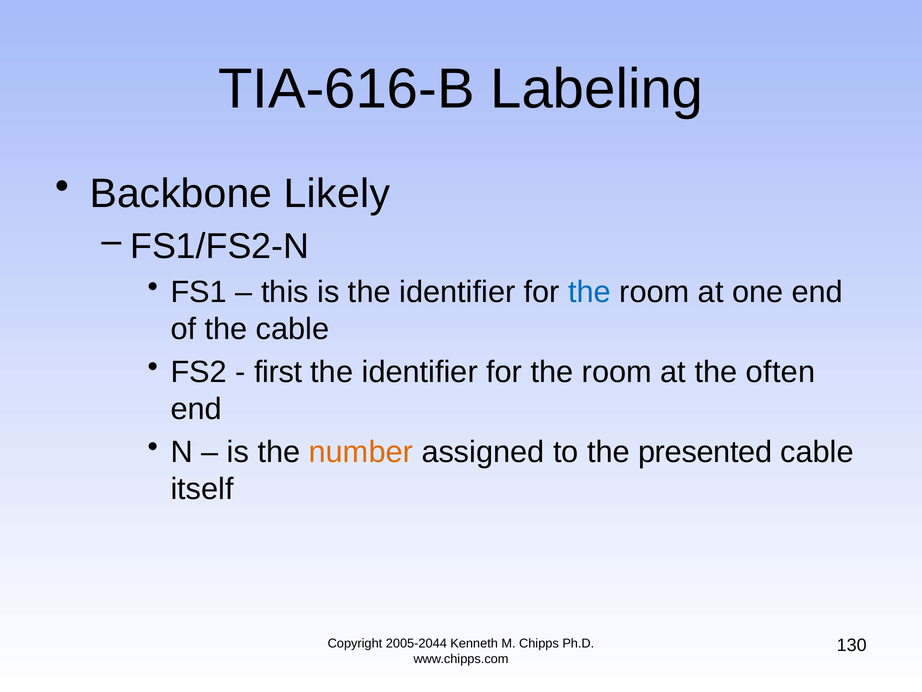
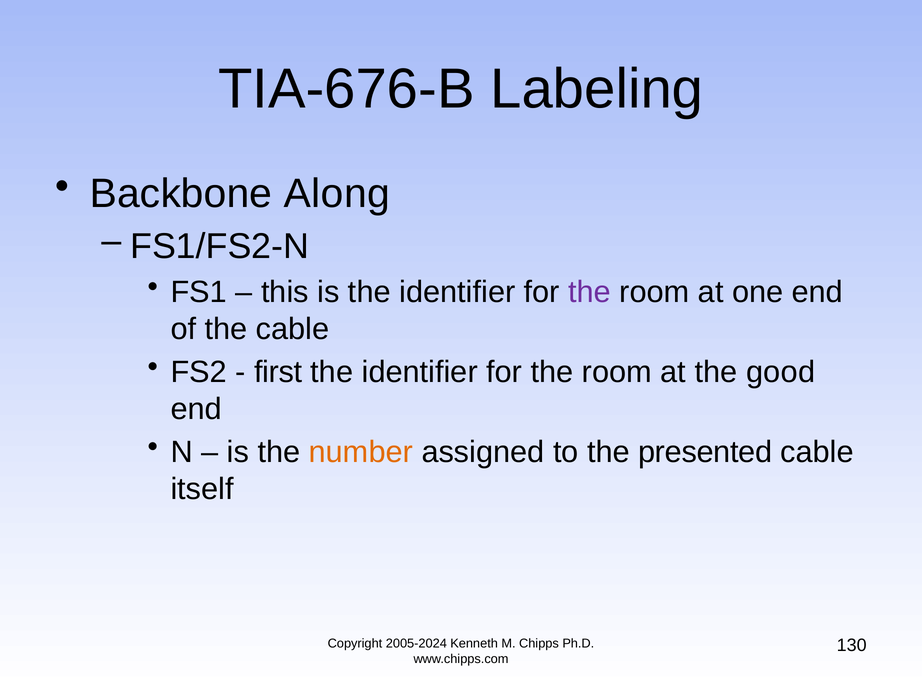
TIA-616-B: TIA-616-B -> TIA-676-B (346, 89)
Likely: Likely -> Along (337, 193)
the colour: blue -> purple (590, 292)
often: often -> good (781, 372)
2005-2044: 2005-2044 -> 2005-2024 (416, 643)
